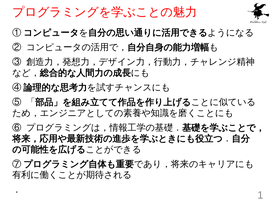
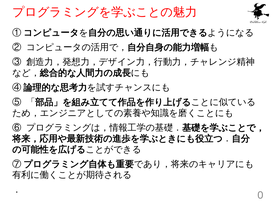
1: 1 -> 0 (260, 195)
